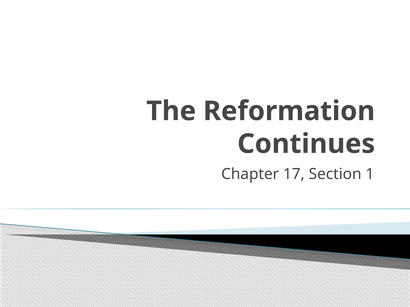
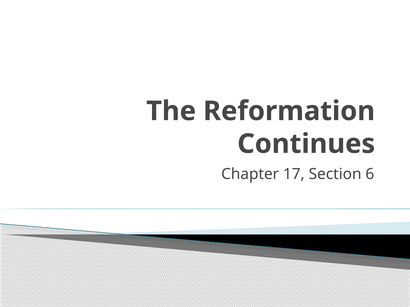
1: 1 -> 6 (370, 174)
